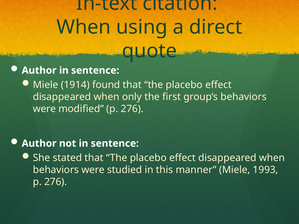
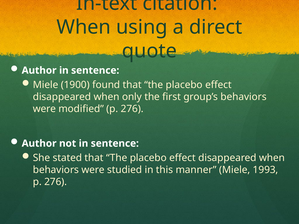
1914: 1914 -> 1900 (75, 85)
